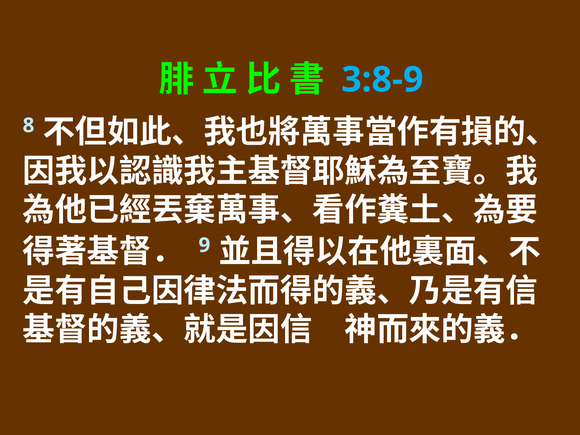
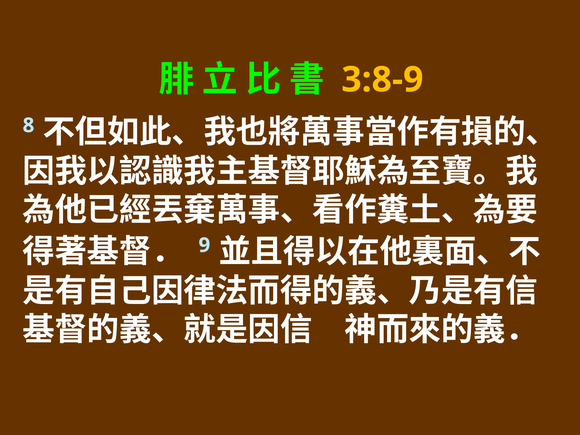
3:8-9 colour: light blue -> yellow (382, 80)
